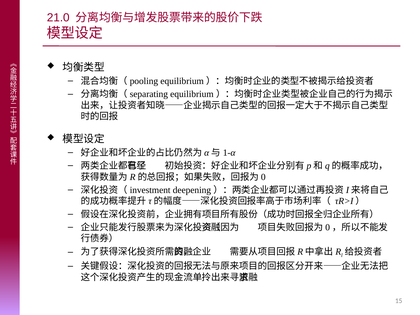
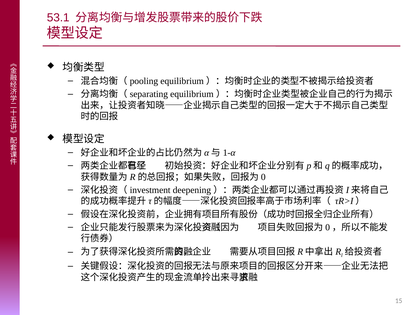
21.0: 21.0 -> 53.1 (58, 18)
